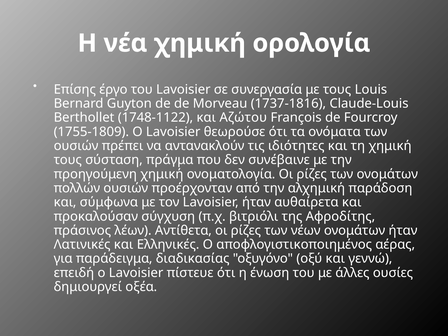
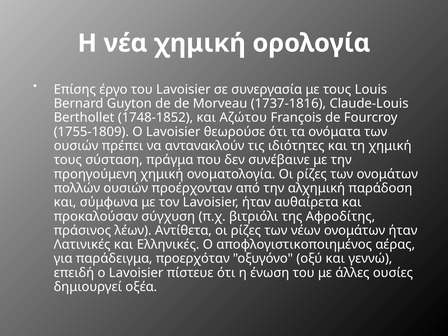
1748-1122: 1748-1122 -> 1748-1852 (155, 118)
διαδικασίας: διαδικασίας -> προερχόταν (193, 259)
